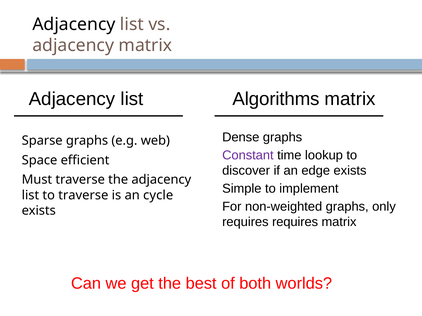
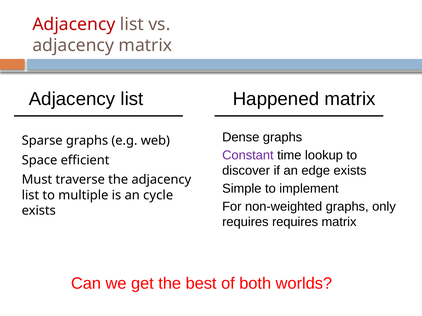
Adjacency colour: black -> red (74, 24)
Algorithms: Algorithms -> Happened (276, 99)
to traverse: traverse -> multiple (83, 195)
